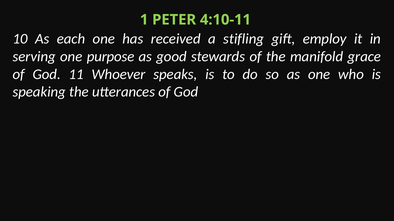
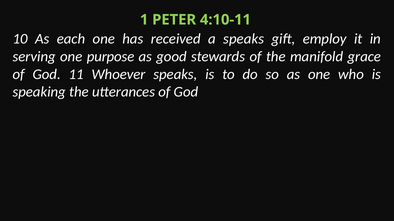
a stifling: stifling -> speaks (244, 39)
